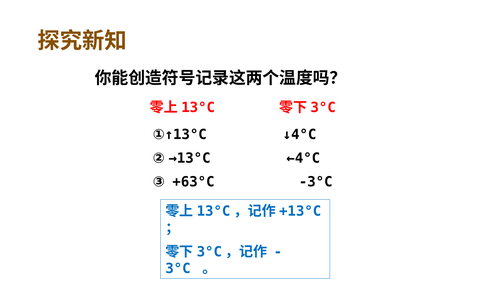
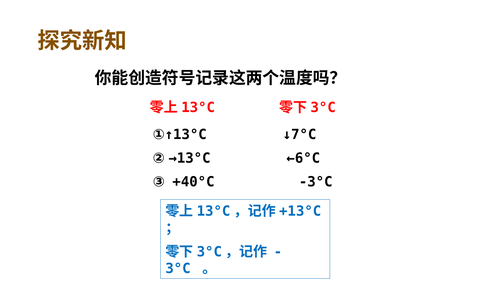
↓4°C: ↓4°C -> ↓7°C (300, 134)
←4°C: ←4°C -> ←6°C (303, 158)
+63°C: +63°C -> +40°C (193, 182)
